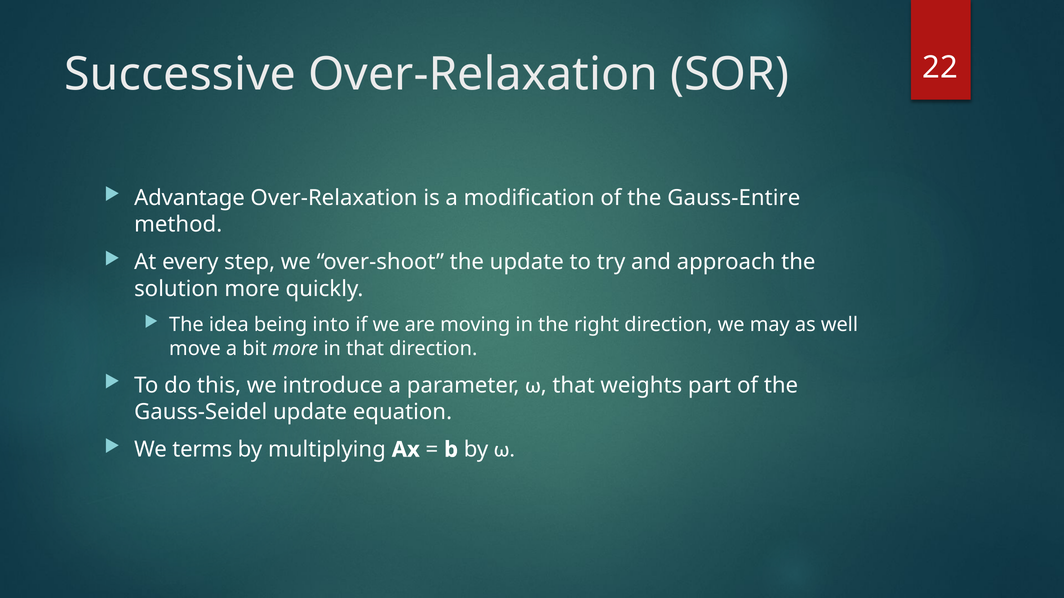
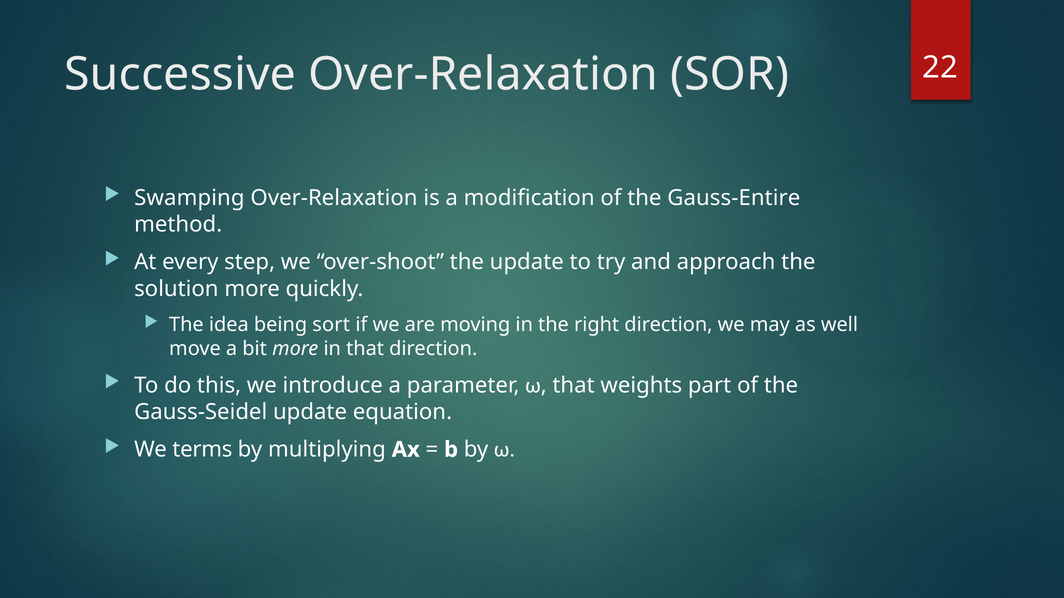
Advantage: Advantage -> Swamping (189, 198)
into: into -> sort (331, 325)
